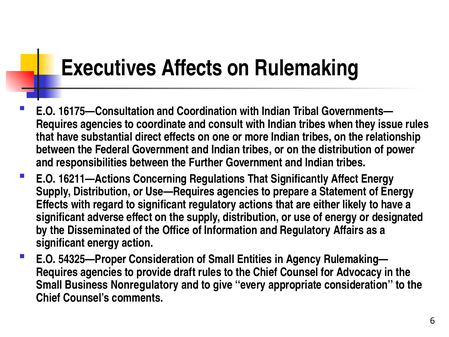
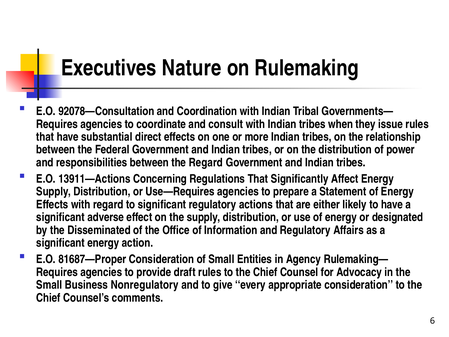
Affects: Affects -> Nature (192, 68)
16175—Consultation: 16175—Consultation -> 92078—Consultation (106, 111)
the Further: Further -> Regard (206, 162)
16211—Actions: 16211—Actions -> 13911—Actions (94, 179)
54325—Proper: 54325—Proper -> 81687—Proper (92, 259)
